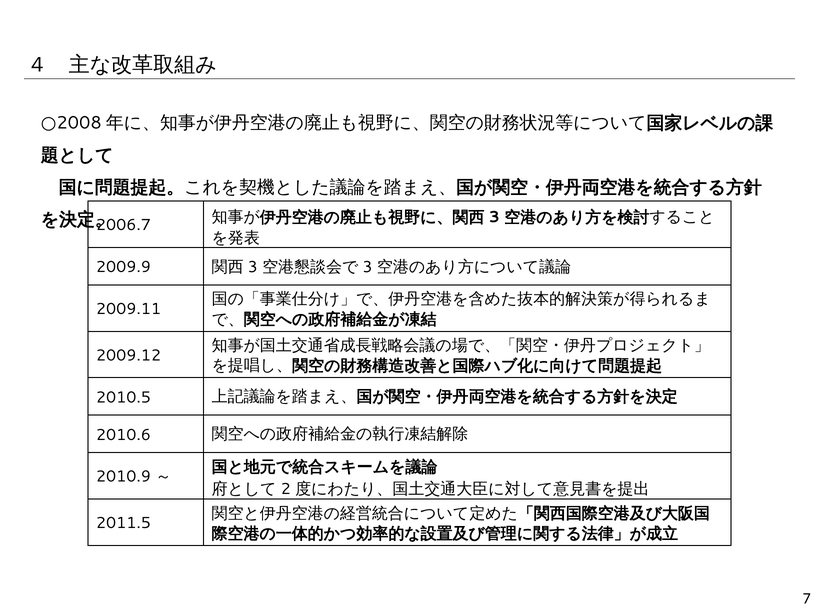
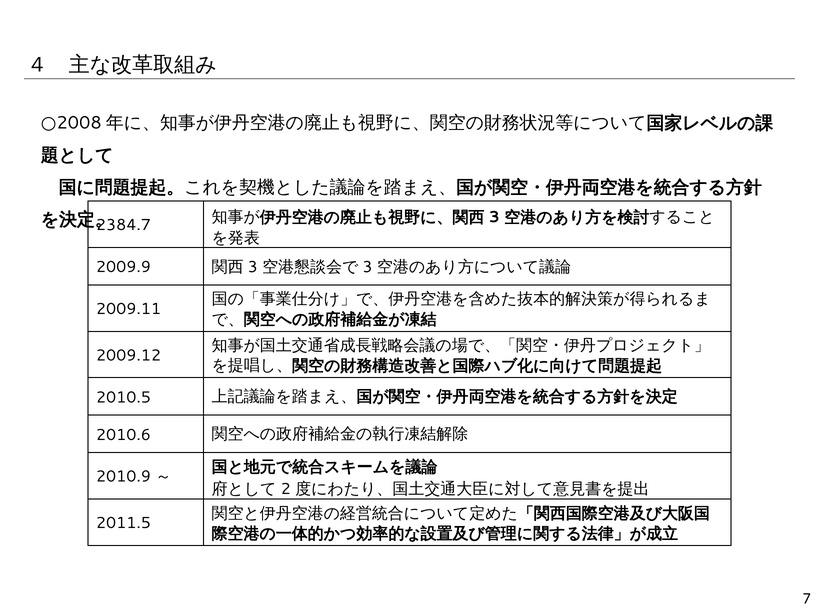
2006.7: 2006.7 -> 2384.7 (123, 225)
